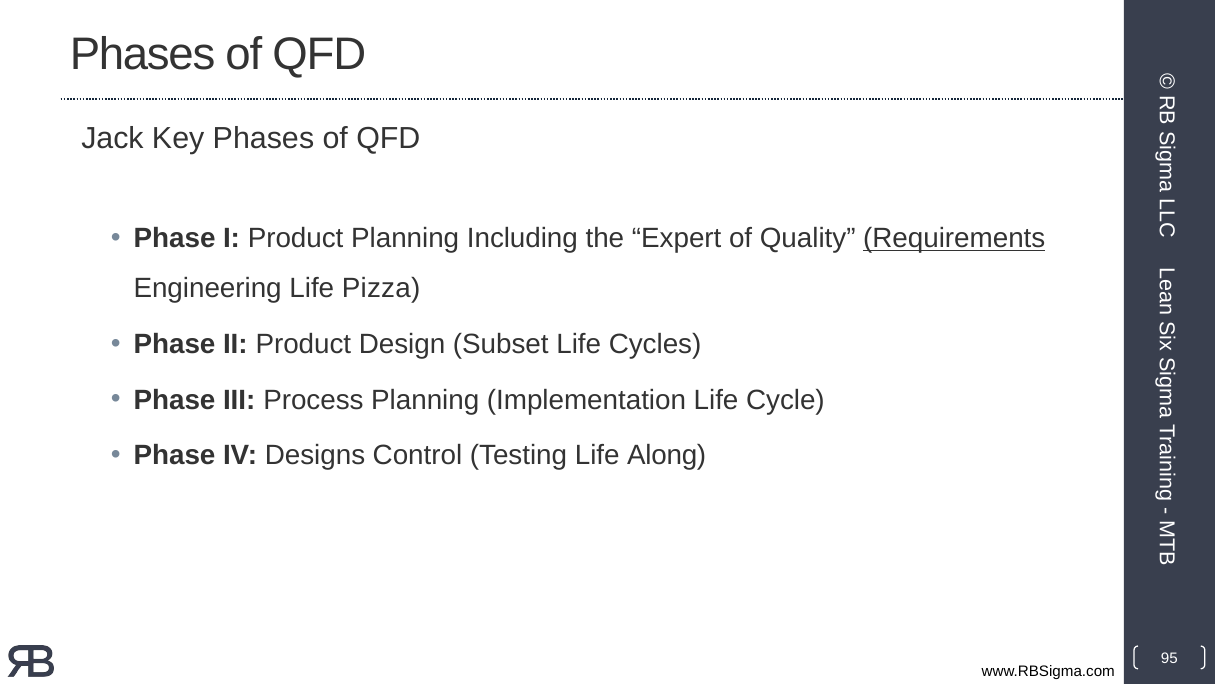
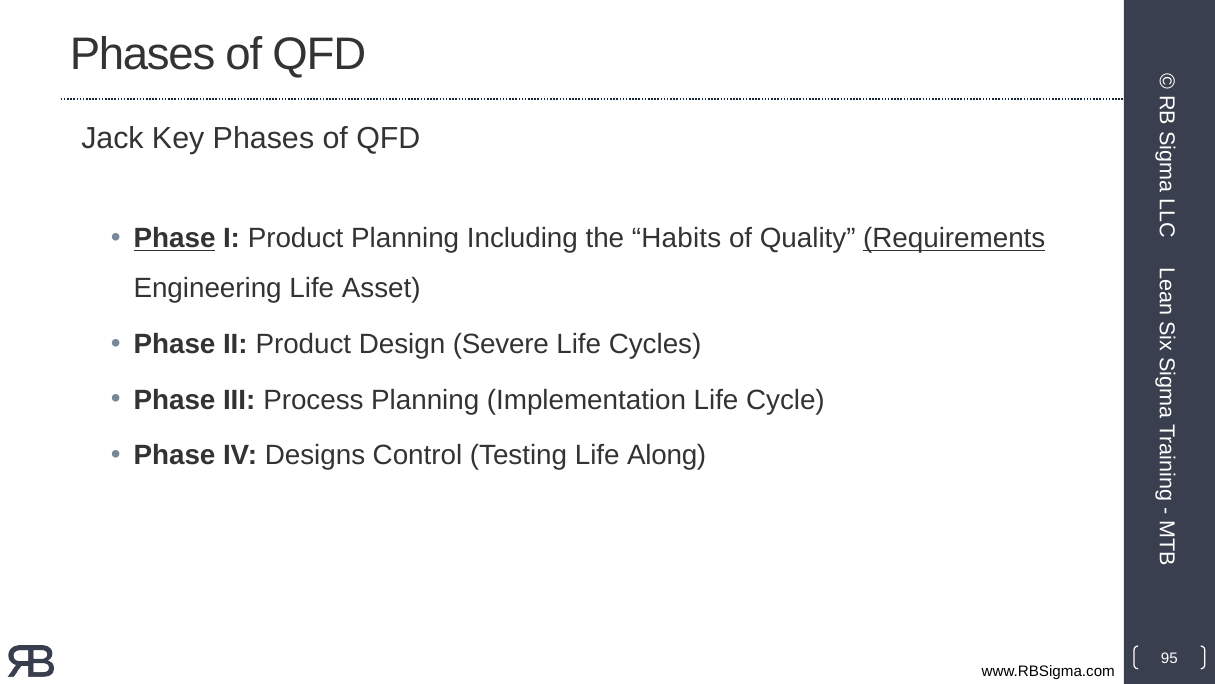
Phase underline: none -> present (175, 238)
Expert: Expert -> Habits (677, 238)
Pizza: Pizza -> Asset (381, 288)
Subset: Subset -> Severe (501, 344)
